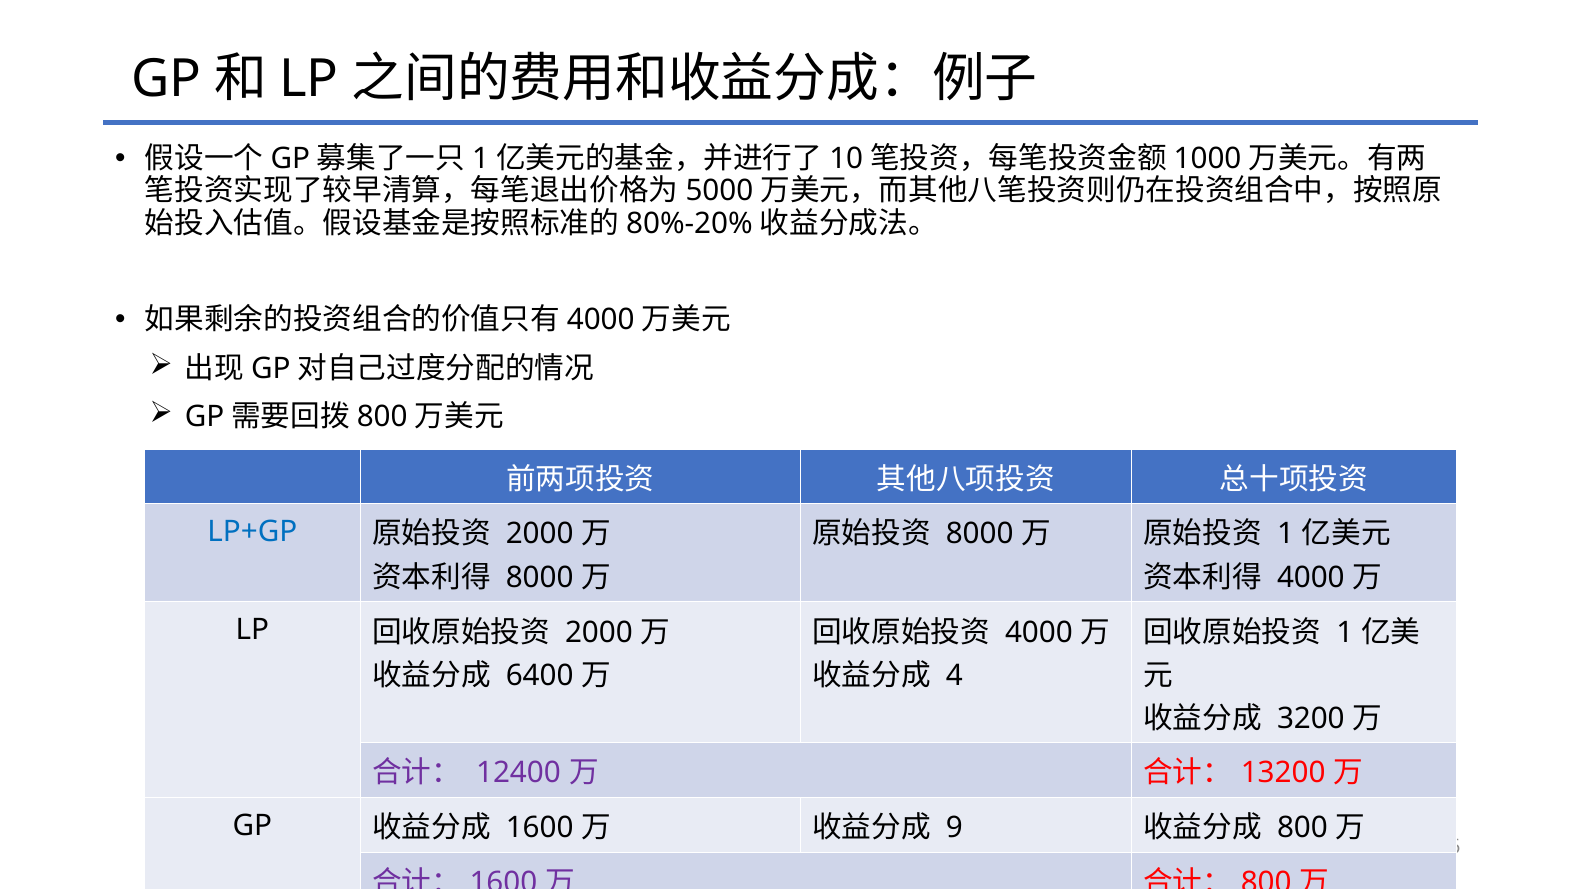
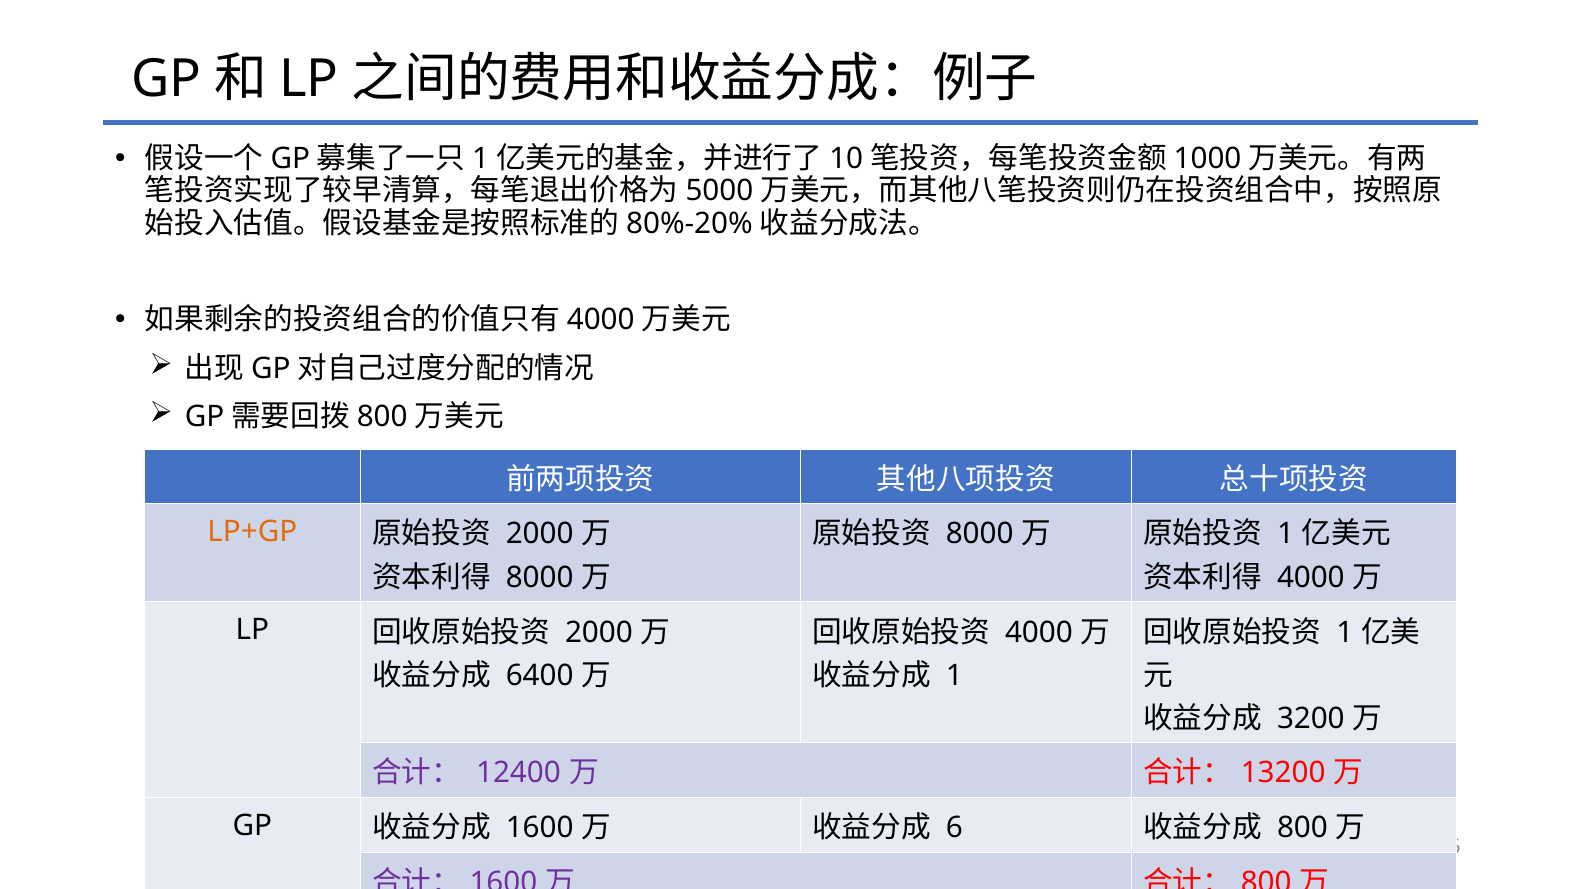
LP+GP colour: blue -> orange (252, 532)
4: 4 -> 1 (954, 676)
9: 9 -> 6 (954, 828)
